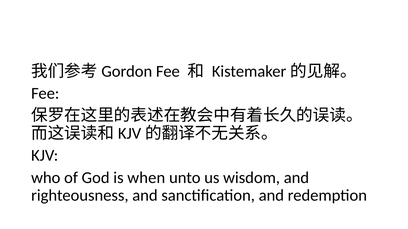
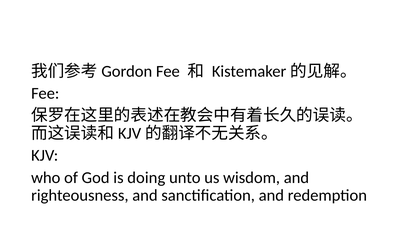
when: when -> doing (146, 178)
